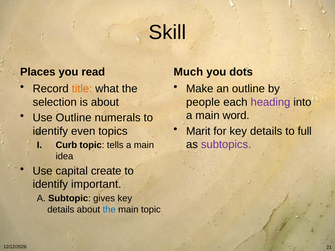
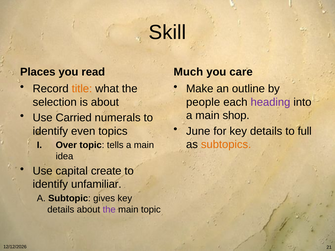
dots: dots -> care (241, 72)
word: word -> shop (236, 116)
Use Outline: Outline -> Carried (74, 118)
Marit: Marit -> June (198, 131)
subtopics colour: purple -> orange (226, 145)
Curb: Curb -> Over (66, 145)
important: important -> unfamiliar (96, 184)
the colour: blue -> purple (109, 210)
